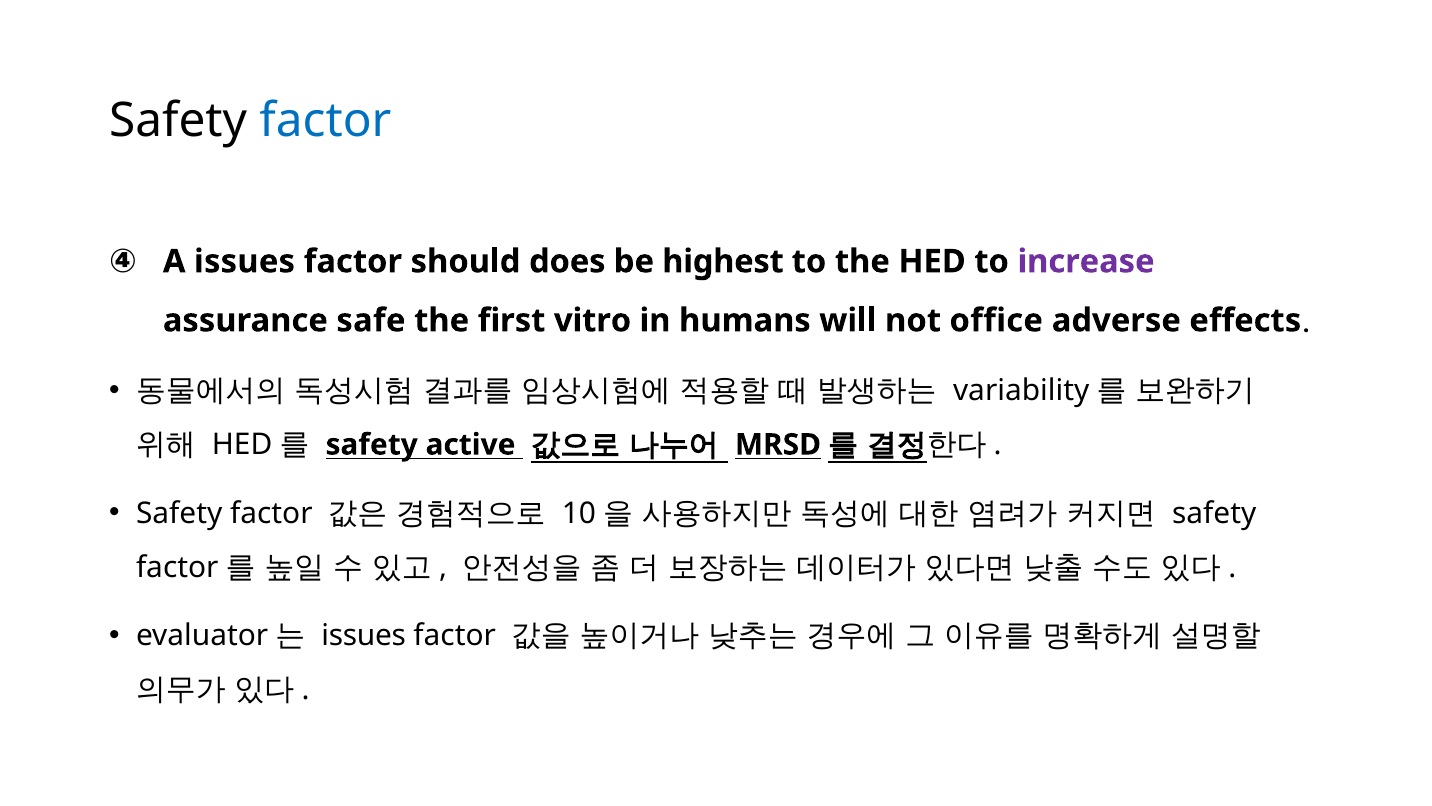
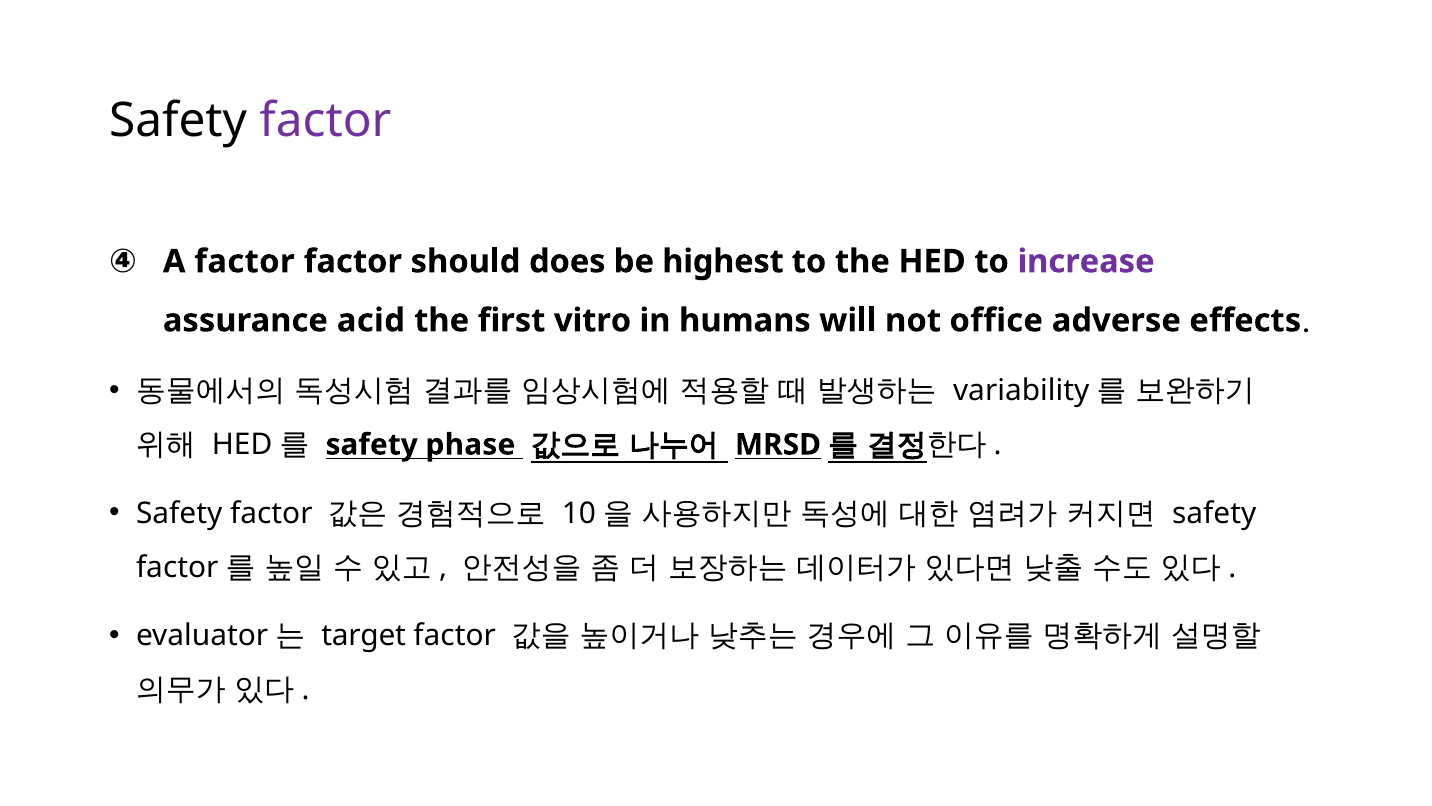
factor colour: blue -> purple (325, 120)
A issues: issues -> factor (244, 261)
safe: safe -> acid (371, 320)
active: active -> phase (470, 444)
issues: issues -> target (364, 636)
